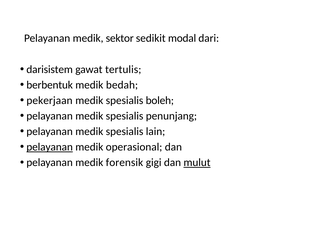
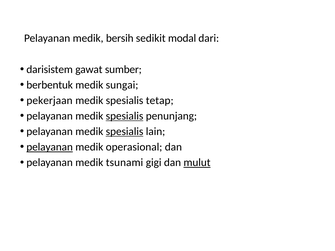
sektor: sektor -> bersih (120, 38)
tertulis: tertulis -> sumber (123, 69)
bedah: bedah -> sungai (122, 85)
boleh: boleh -> tetap (160, 100)
spesialis underline: none -> present (125, 116)
spesialis underline: none -> present (125, 132)
forensik: forensik -> tsunami (124, 163)
